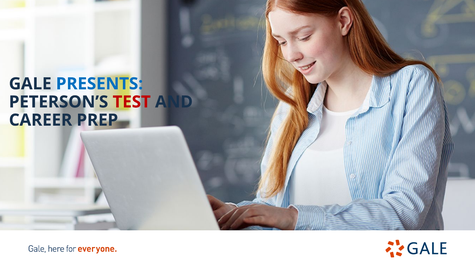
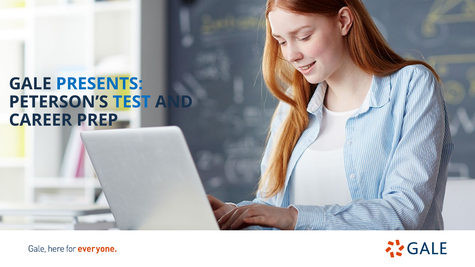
TEST colour: red -> blue (132, 102)
